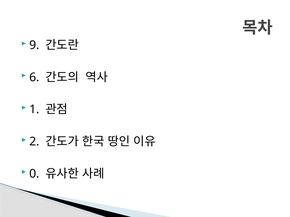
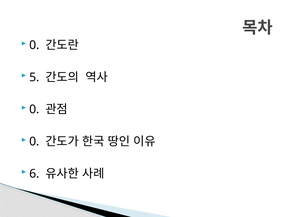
9: 9 -> 0 (34, 45)
6: 6 -> 5 (34, 77)
1: 1 -> 0 (34, 110)
2: 2 -> 0 (34, 142)
0: 0 -> 6 (34, 174)
